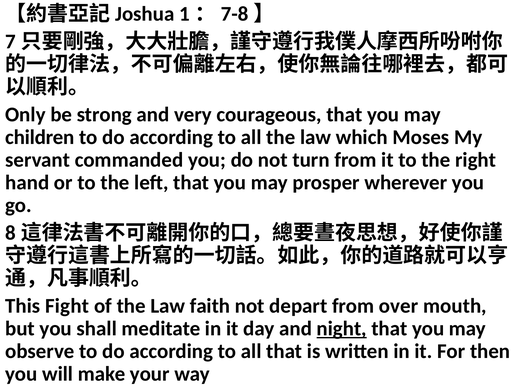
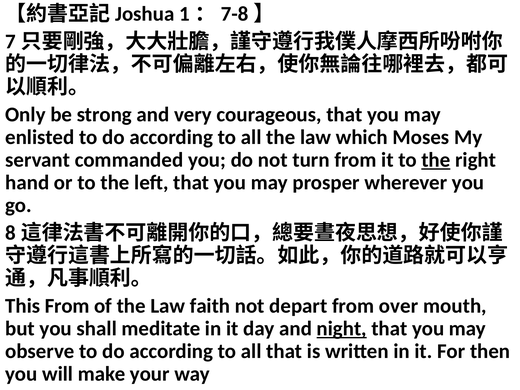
children: children -> enlisted (40, 137)
the underline: none -> present (436, 160)
This Fight: Fight -> From (67, 306)
